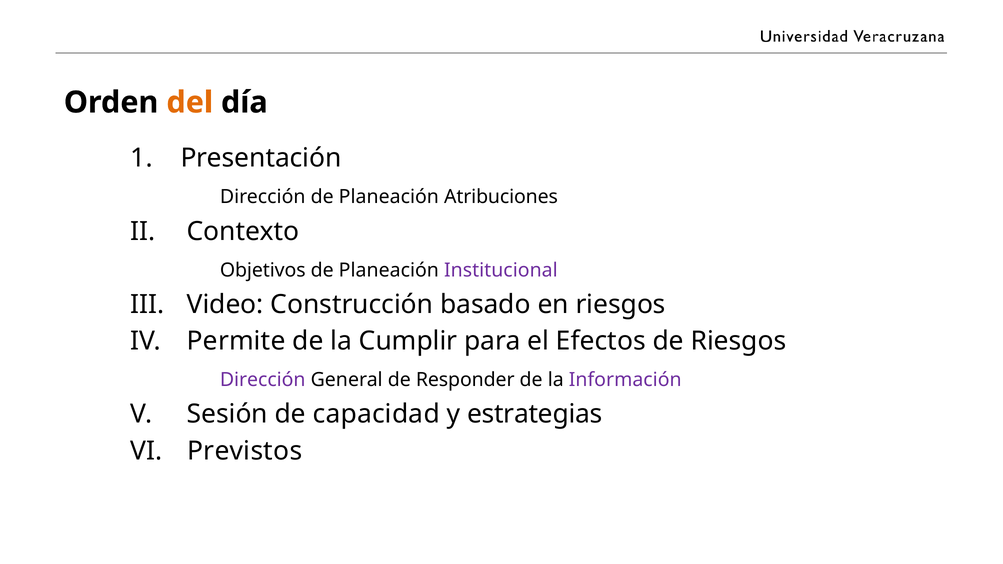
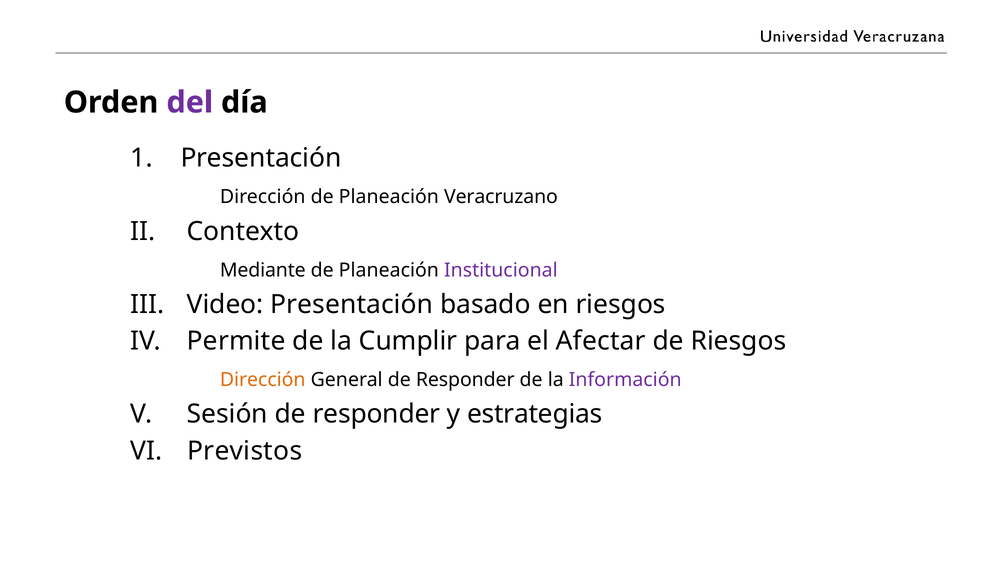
del colour: orange -> purple (190, 102)
Atribuciones: Atribuciones -> Veracruzano (501, 197)
Objetivos: Objetivos -> Mediante (263, 270)
Video Construcción: Construcción -> Presentación (352, 305)
Efectos: Efectos -> Afectar (601, 341)
Dirección colour: purple -> orange (263, 380)
Sesión de capacidad: capacidad -> responder (376, 414)
